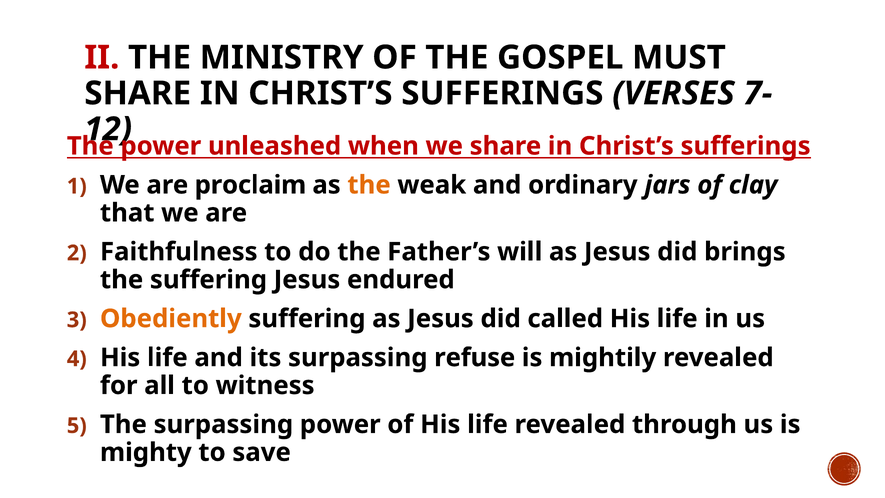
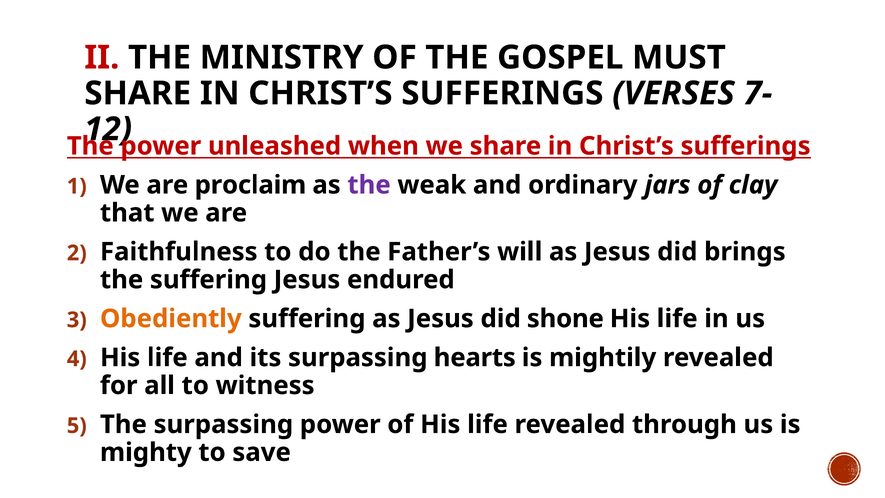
the colour: orange -> purple (369, 185)
called: called -> shone (565, 319)
refuse: refuse -> hearts (475, 358)
